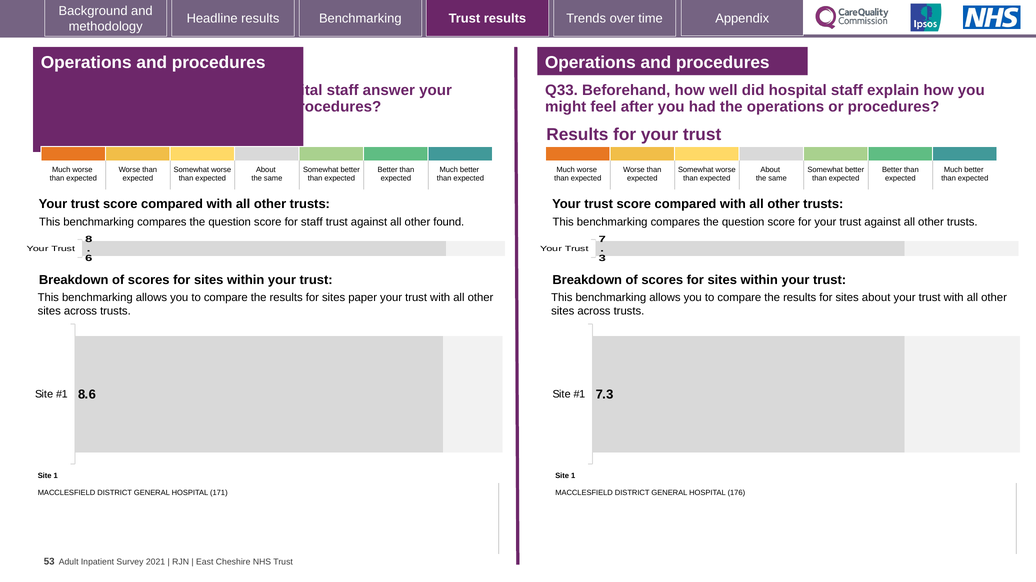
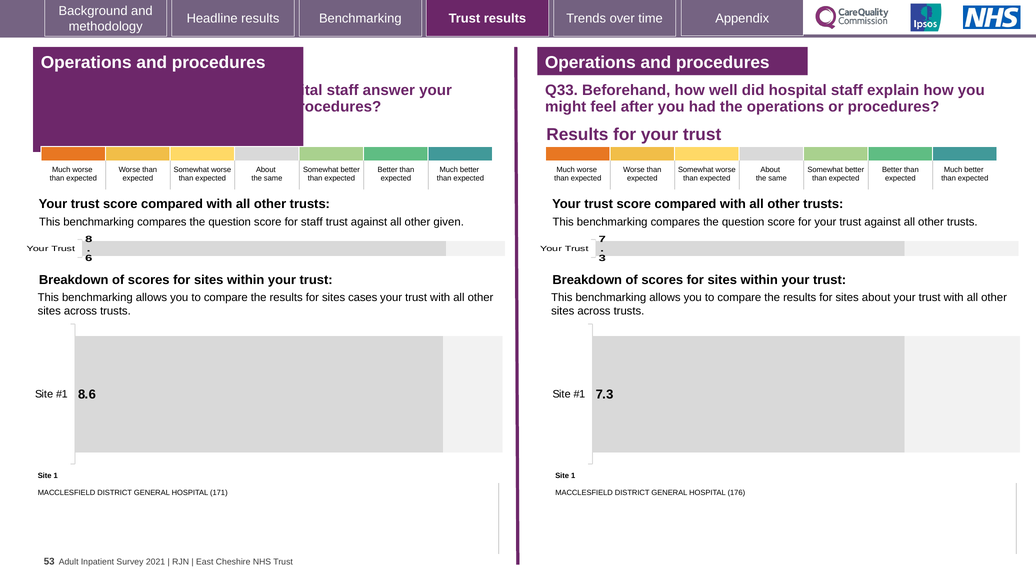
found: found -> given (449, 222)
paper: paper -> cases (363, 298)
